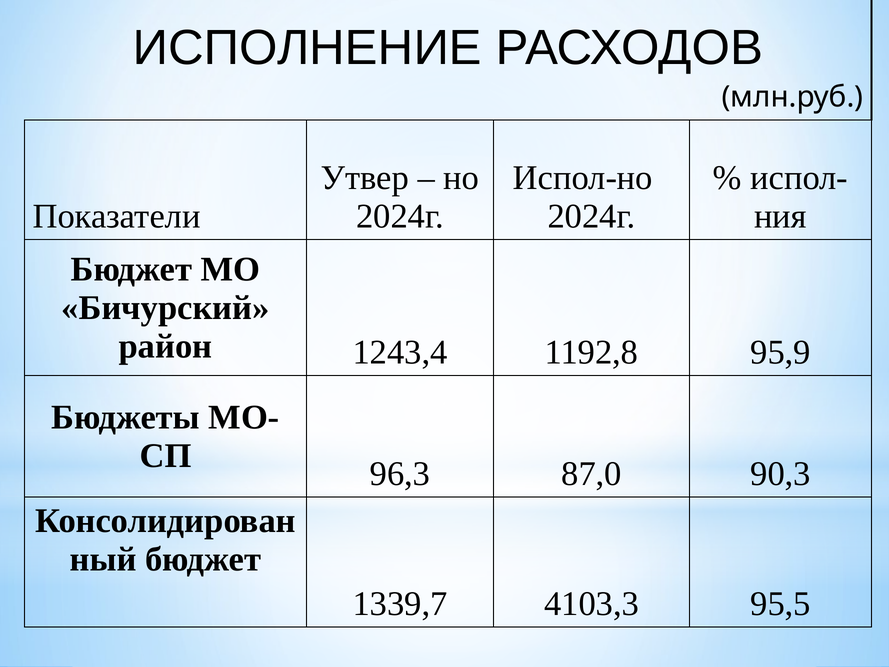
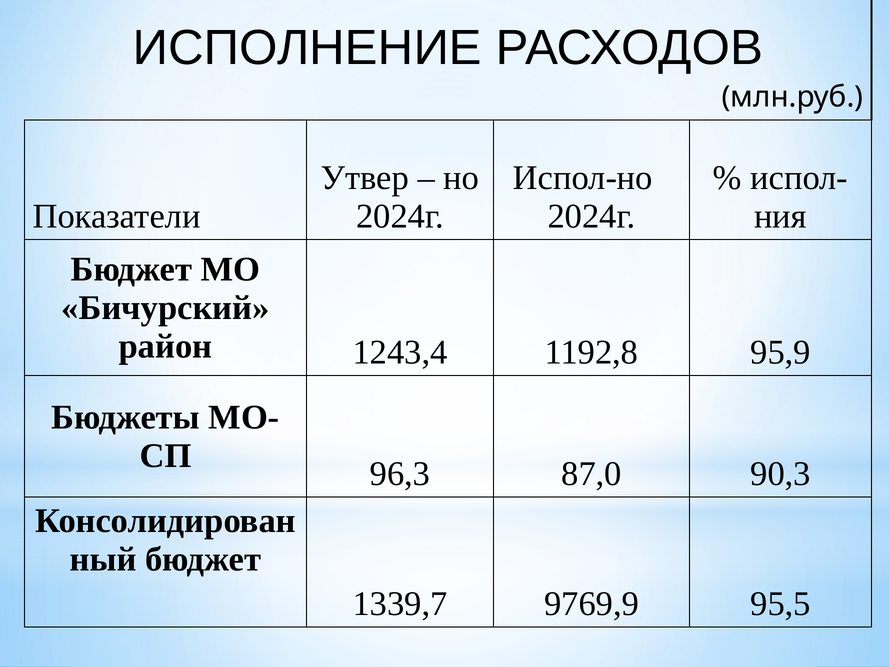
4103,3: 4103,3 -> 9769,9 (592, 604)
